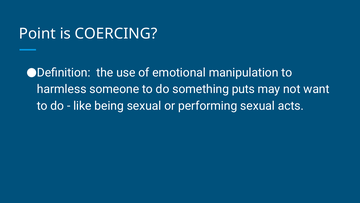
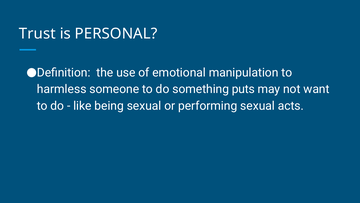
Point: Point -> Trust (37, 33)
COERCING: COERCING -> PERSONAL (116, 33)
